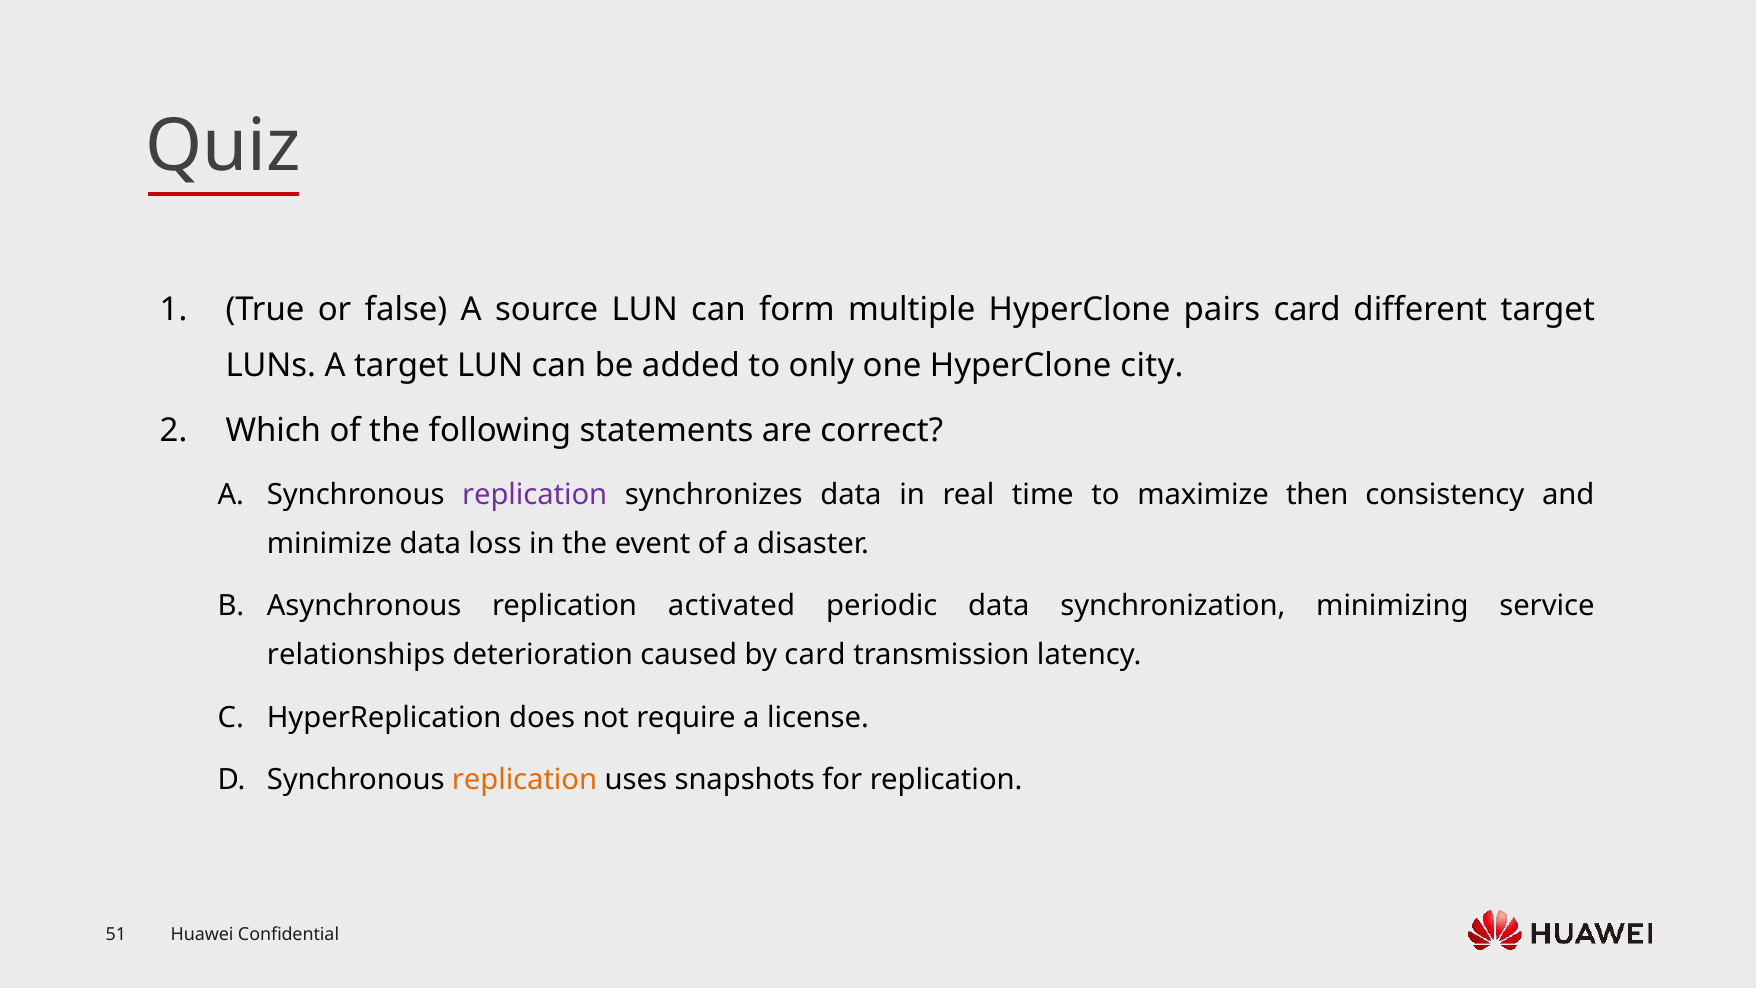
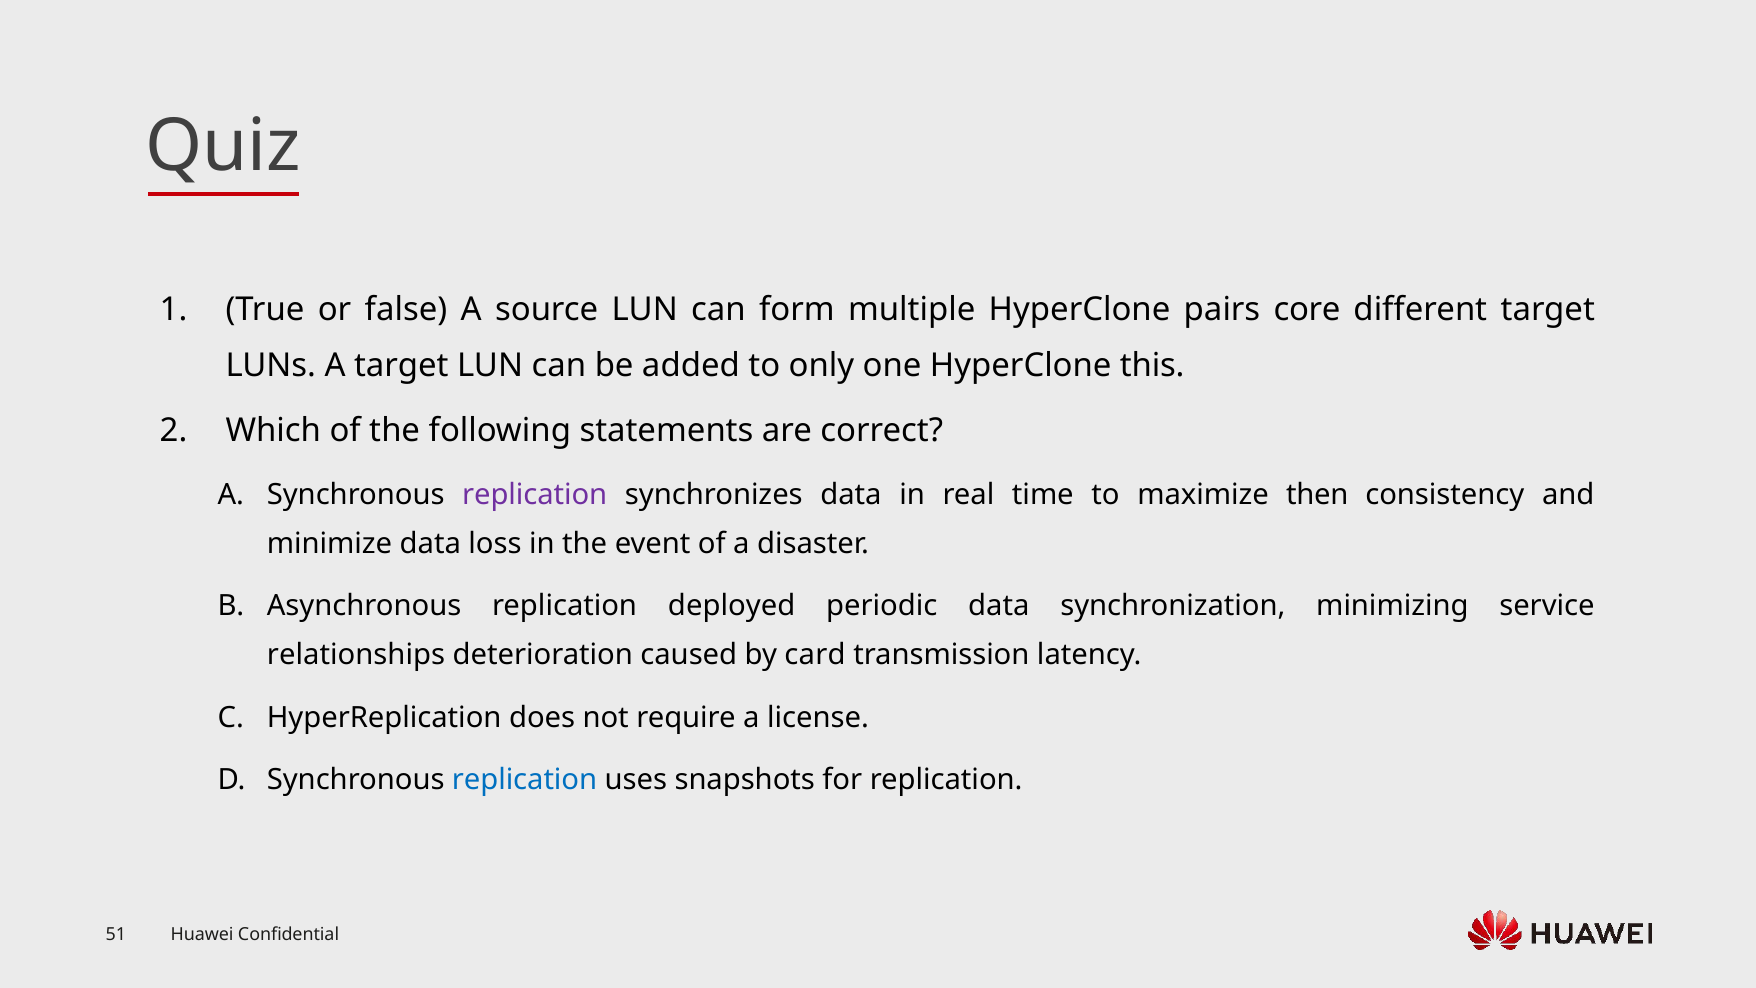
pairs card: card -> core (1307, 310)
city: city -> this (1152, 365)
activated: activated -> deployed (732, 606)
replication colour: orange -> blue (525, 780)
